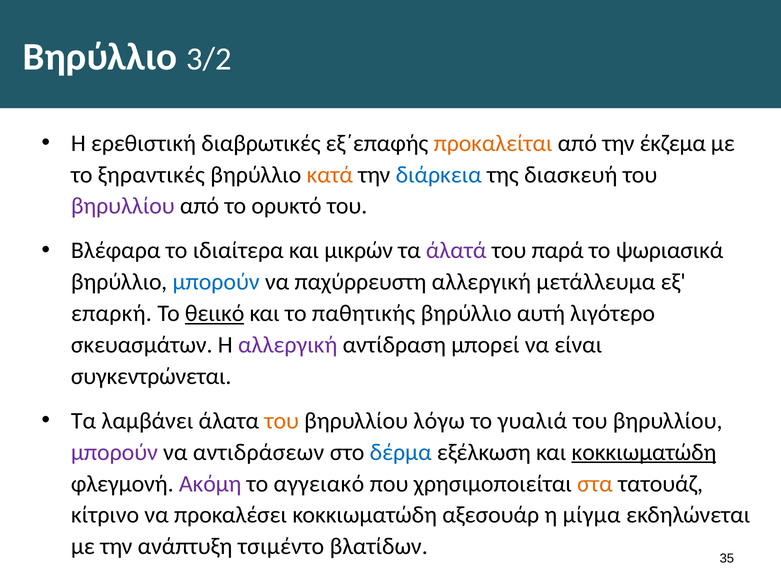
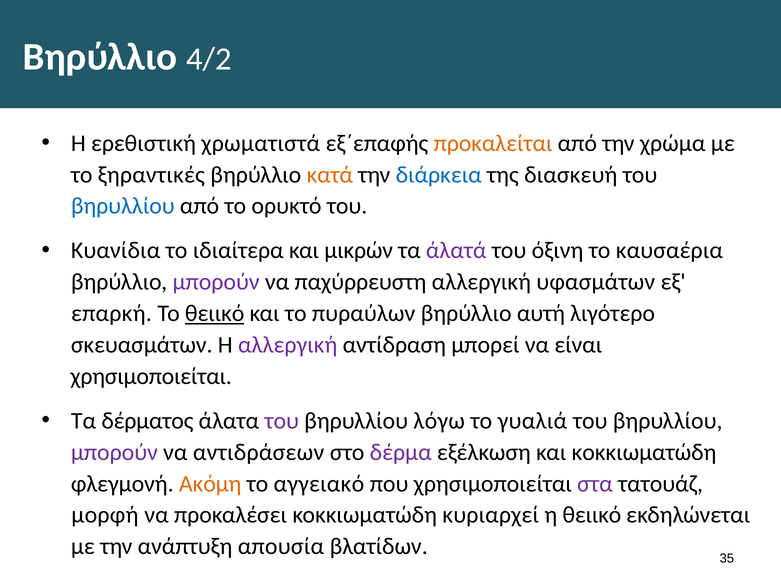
3/2: 3/2 -> 4/2 (209, 59)
διαβρωτικές: διαβρωτικές -> χρωματιστά (261, 143)
έκζεμα: έκζεμα -> χρώμα (673, 143)
βηρυλλίου colour: purple -> blue (123, 206)
Βλέφαρα: Βλέφαρα -> Κυανίδια (116, 251)
παρά: παρά -> όξινη (558, 251)
ψωριασικά: ψωριασικά -> καυσαέρια (669, 251)
μπορούν colour: blue -> purple (216, 282)
μετάλλευμα: μετάλλευμα -> υφασμάτων (596, 282)
παθητικής: παθητικής -> πυραύλων (364, 314)
συγκεντρώνεται: συγκεντρώνεται -> χρησιμοποιείται (151, 377)
λαμβάνει: λαμβάνει -> δέρματος (147, 421)
του colour: orange -> purple (282, 421)
δέρμα colour: blue -> purple (401, 453)
κοκκιωματώδη underline: present -> none (644, 453)
Ακόμη colour: purple -> orange (210, 484)
στα colour: orange -> purple (595, 484)
κίτρινο: κίτρινο -> μορφή (105, 516)
αξεσουάρ: αξεσουάρ -> κυριαρχεί (491, 516)
η μίγμα: μίγμα -> θειικό (592, 516)
τσιμέντο: τσιμέντο -> απουσία (281, 547)
